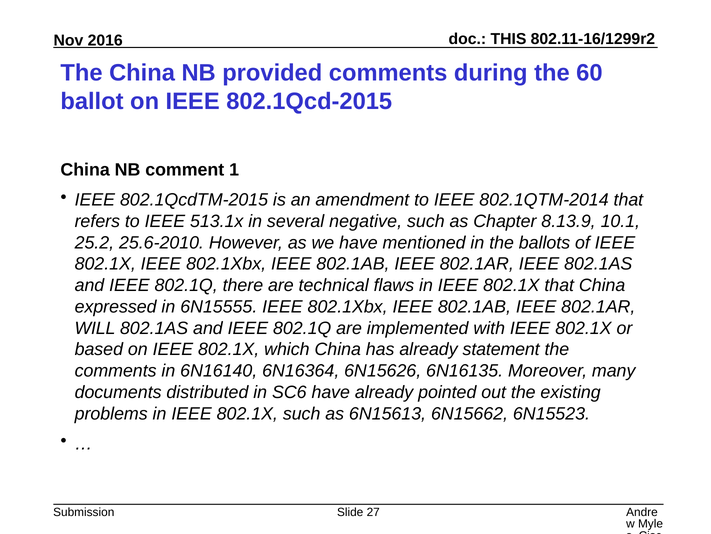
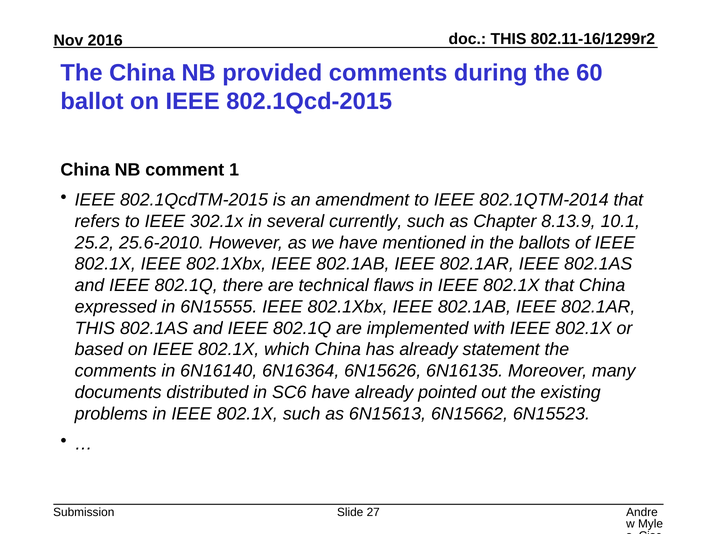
513.1x: 513.1x -> 302.1x (217, 221)
negative: negative -> currently (366, 221)
WILL: WILL -> THIS (95, 328)
